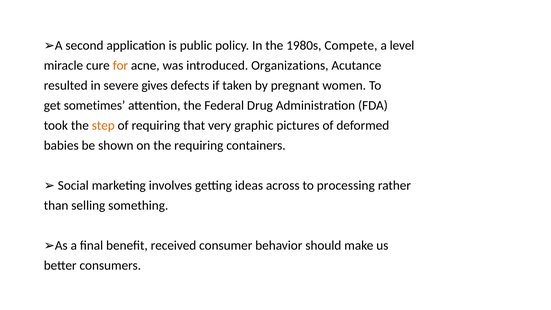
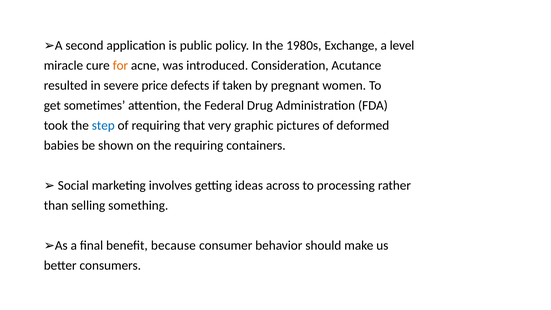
Compete: Compete -> Exchange (351, 45)
Organizations: Organizations -> Consideration (290, 65)
gives: gives -> price (155, 85)
step colour: orange -> blue (103, 125)
received: received -> because (173, 245)
